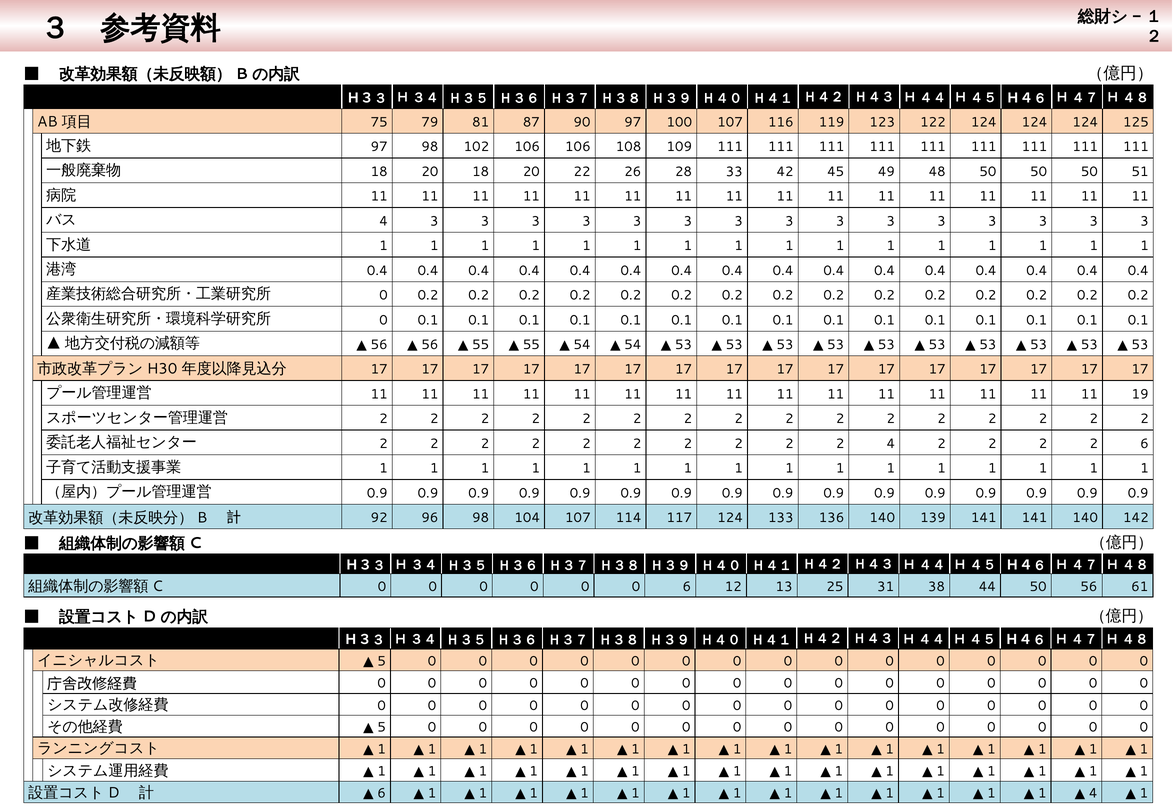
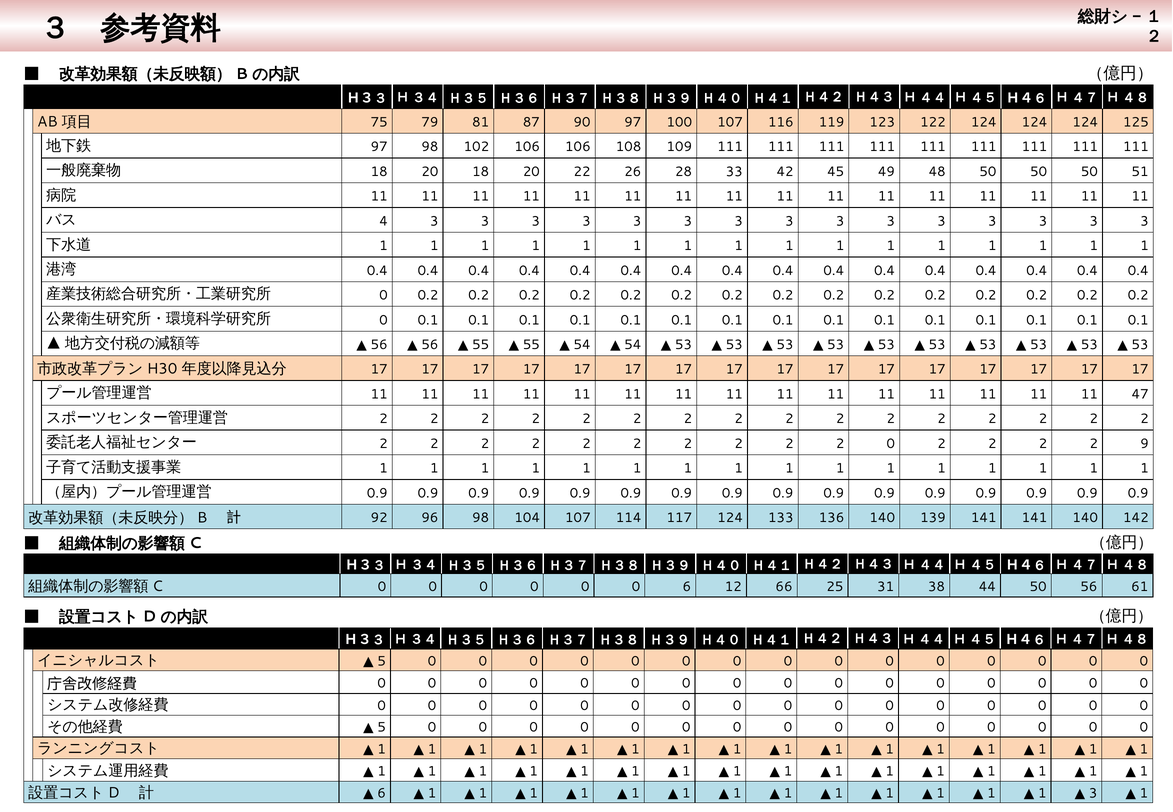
19: 19 -> 47 (1140, 394)
2 4: 4 -> 0 (891, 444)
2 6: 6 -> 9 (1144, 444)
13: 13 -> 66 (784, 587)
4: 4 -> 3 (1093, 793)
